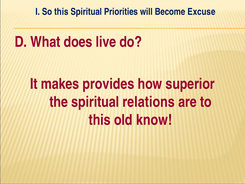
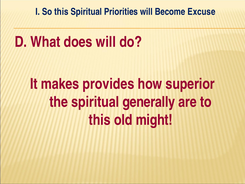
does live: live -> will (106, 42)
relations: relations -> generally (149, 102)
know: know -> might (154, 120)
